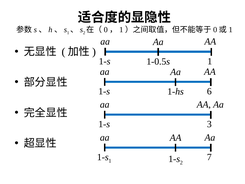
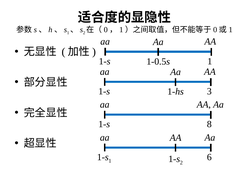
6: 6 -> 3 (209, 91)
3: 3 -> 8 (209, 124)
7: 7 -> 6 (209, 157)
